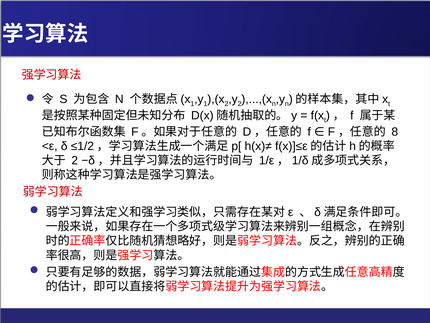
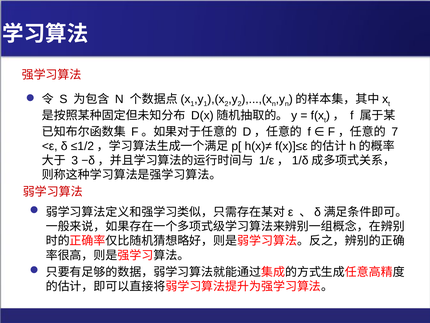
8: 8 -> 7 (395, 132)
2: 2 -> 3 (75, 160)
